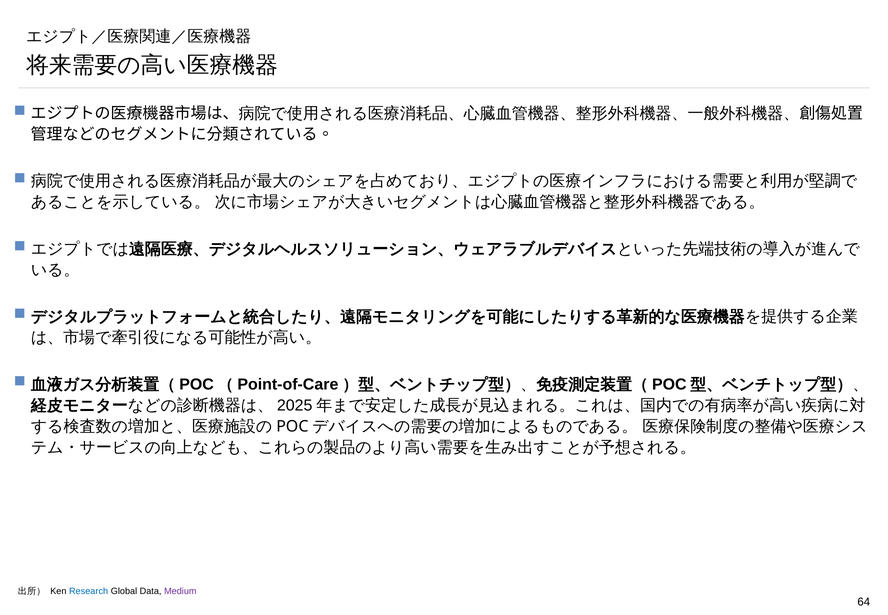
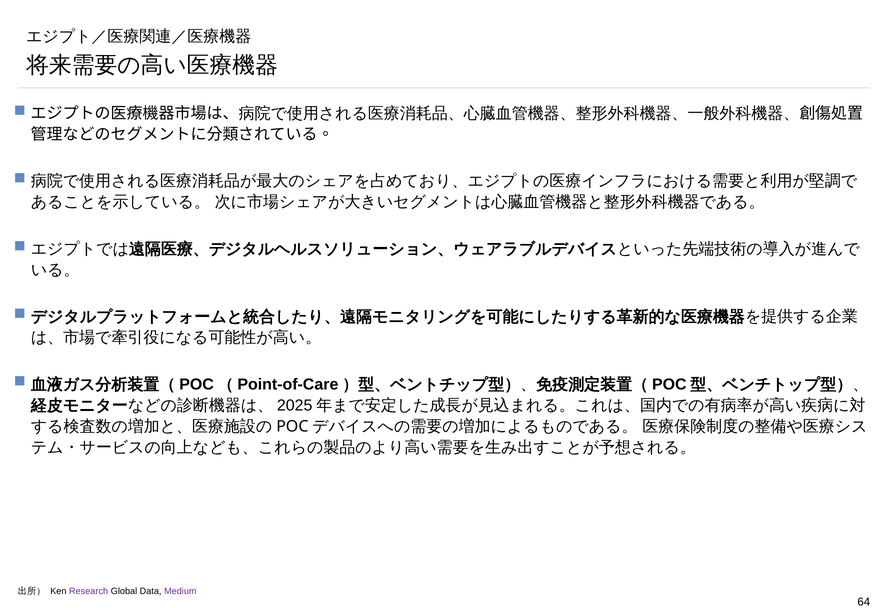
Research colour: blue -> purple (89, 591)
